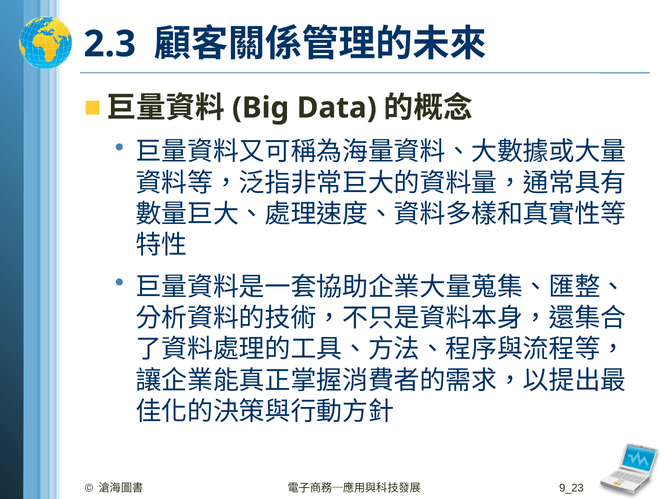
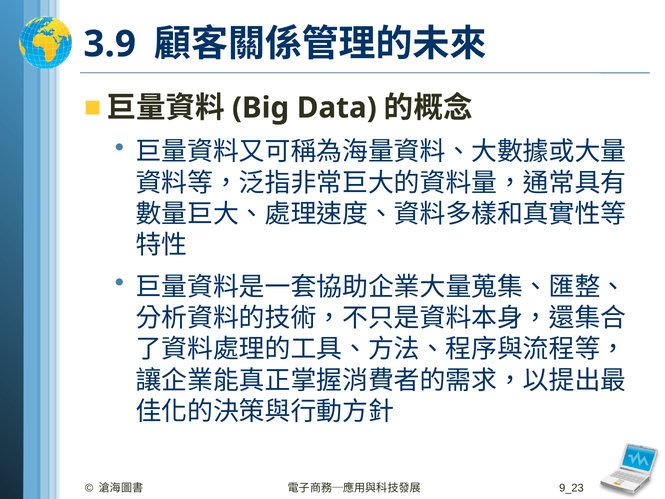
2.3: 2.3 -> 3.9 (110, 44)
